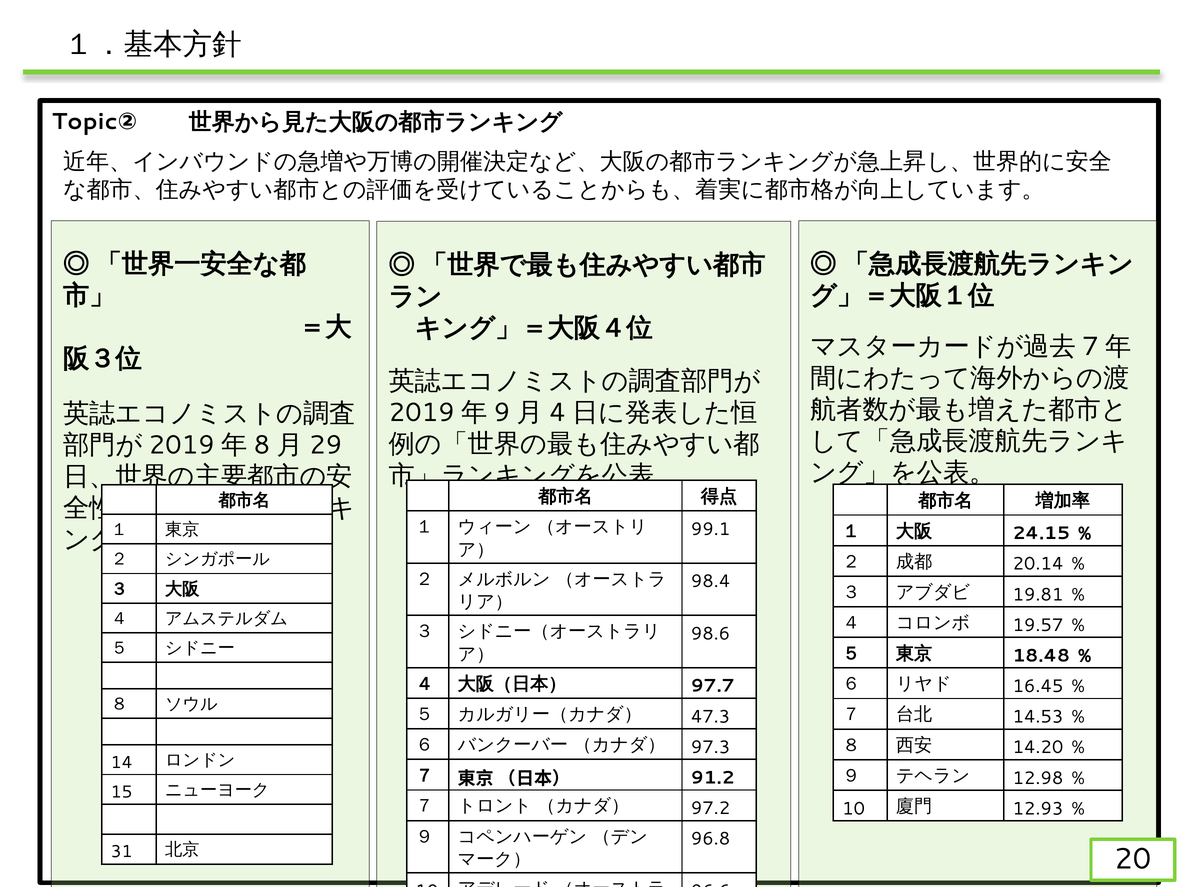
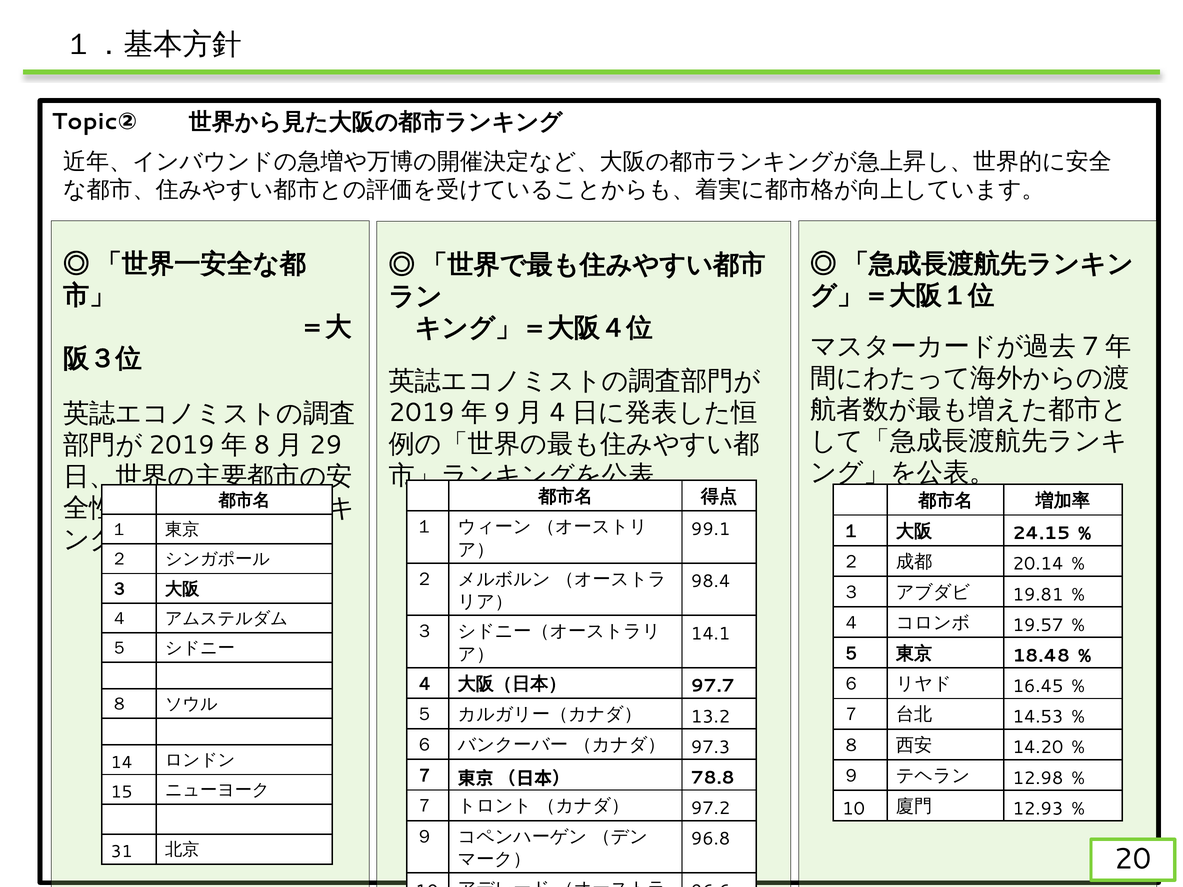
98.6: 98.6 -> 14.1 (711, 634)
47.3: 47.3 -> 13.2 (711, 717)
91.2: 91.2 -> 78.8 (713, 778)
